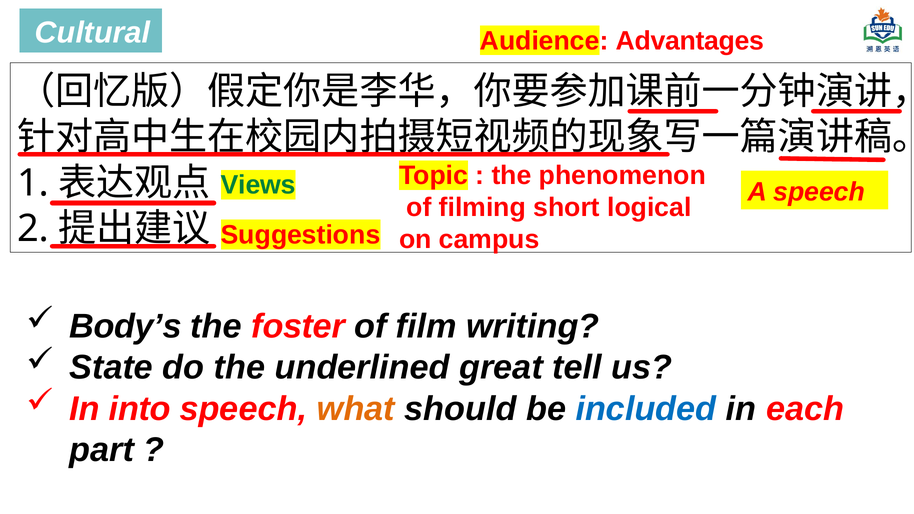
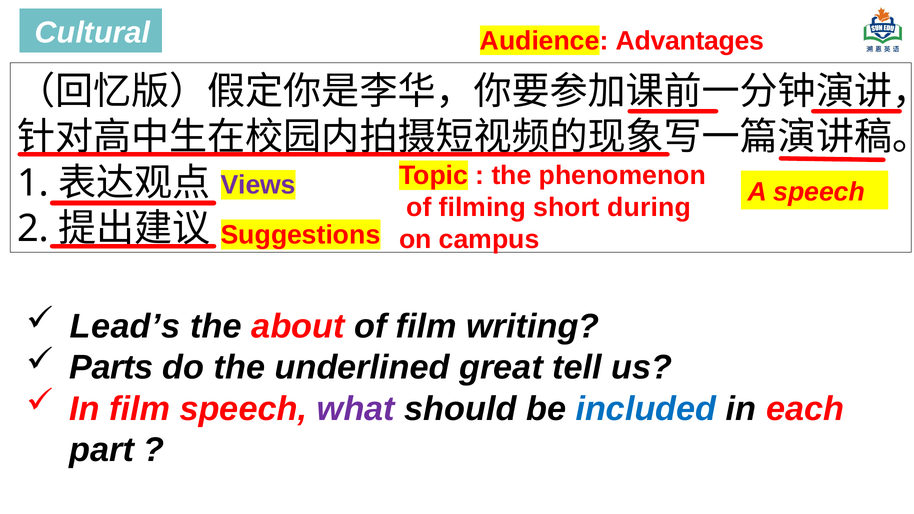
Views colour: green -> purple (258, 185)
logical: logical -> during (649, 208)
Body’s: Body’s -> Lead’s (125, 327)
foster: foster -> about (298, 327)
State: State -> Parts (111, 368)
In into: into -> film (140, 409)
what colour: orange -> purple (356, 409)
